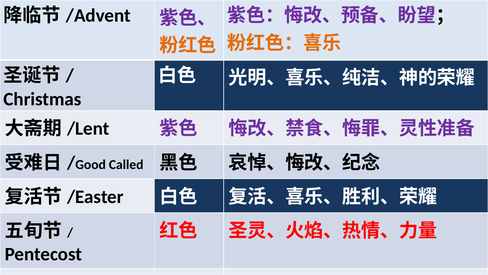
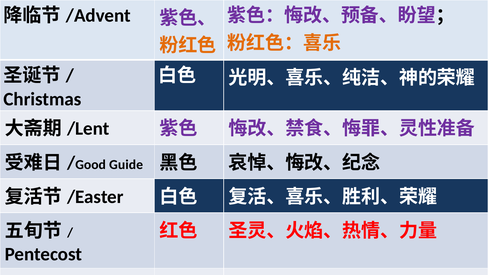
Called: Called -> Guide (126, 164)
